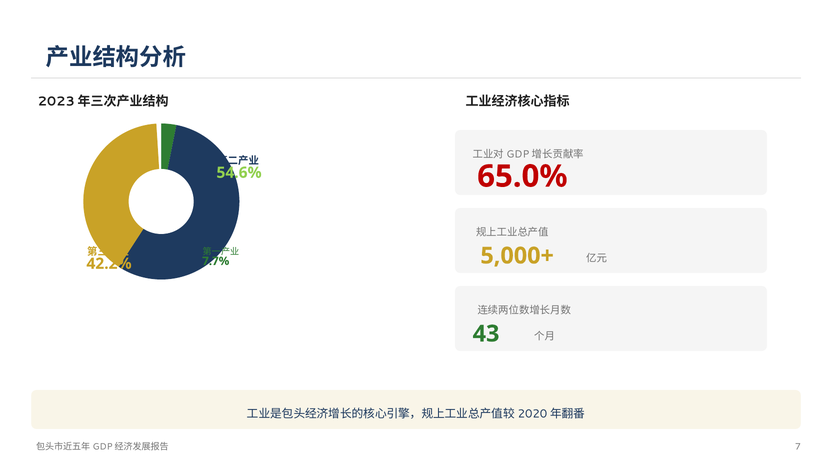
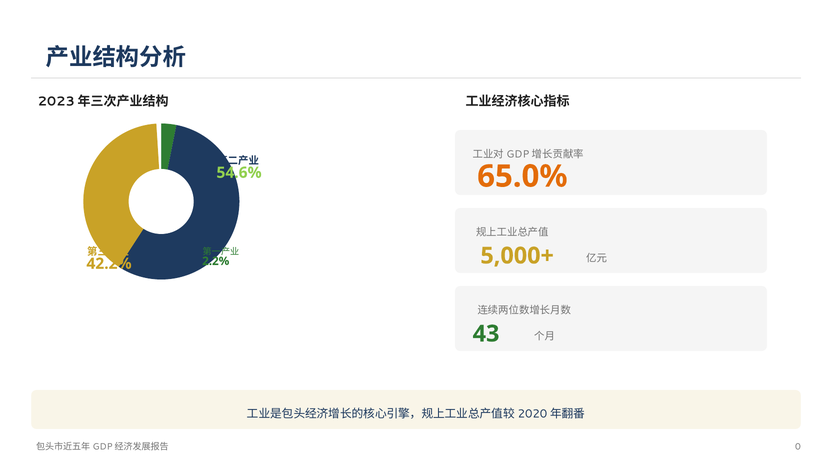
65.0% colour: red -> orange (522, 176)
7.7%: 7.7% -> 2.2% (216, 261)
7: 7 -> 0 (798, 447)
